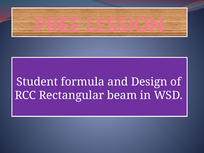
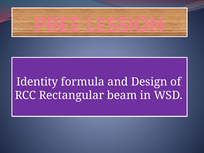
Student: Student -> Identity (37, 82)
